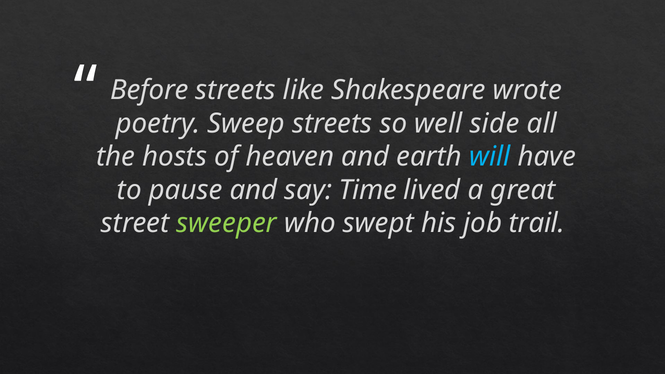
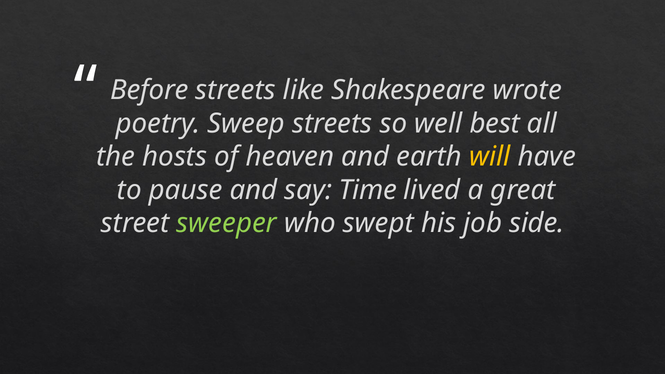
side: side -> best (495, 124)
will colour: light blue -> yellow (490, 157)
trail: trail -> side (537, 223)
